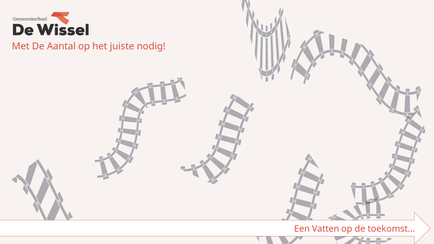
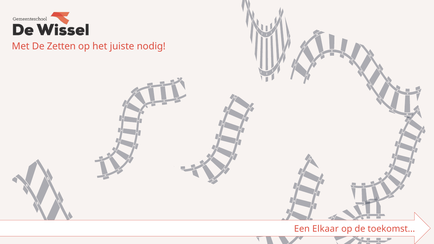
Aantal: Aantal -> Zetten (61, 46)
Vatten: Vatten -> Elkaar (325, 229)
